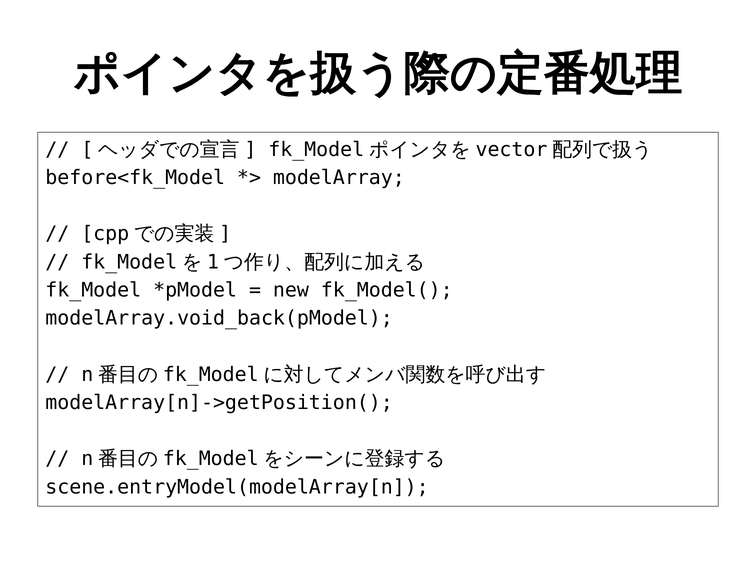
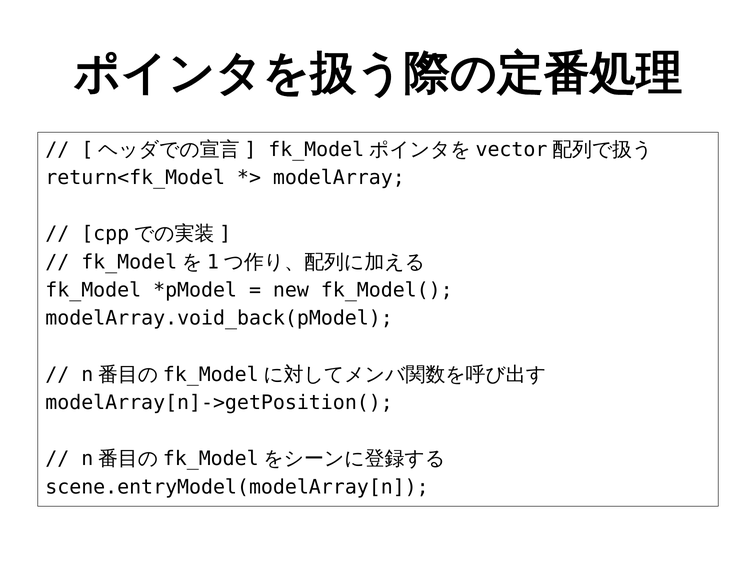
before<fk_Model: before<fk_Model -> return<fk_Model (135, 178)
